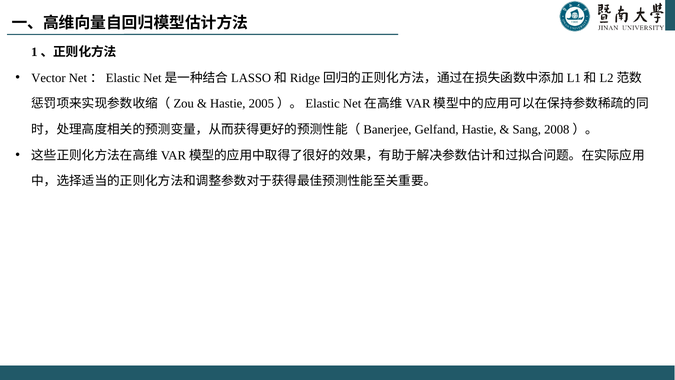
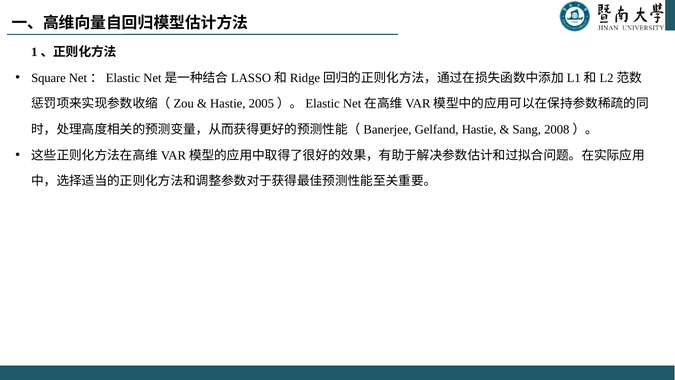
Vector: Vector -> Square (49, 78)
